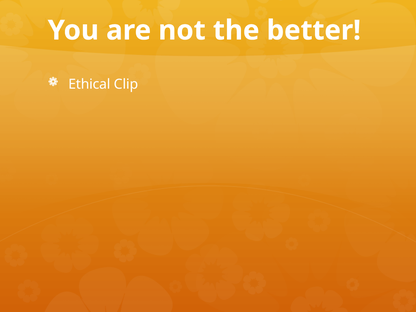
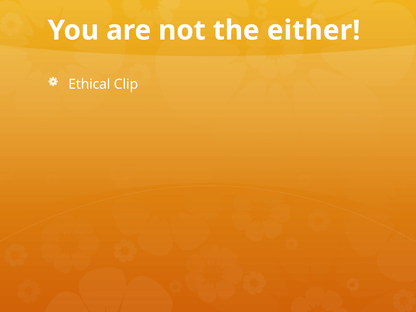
better: better -> either (314, 30)
